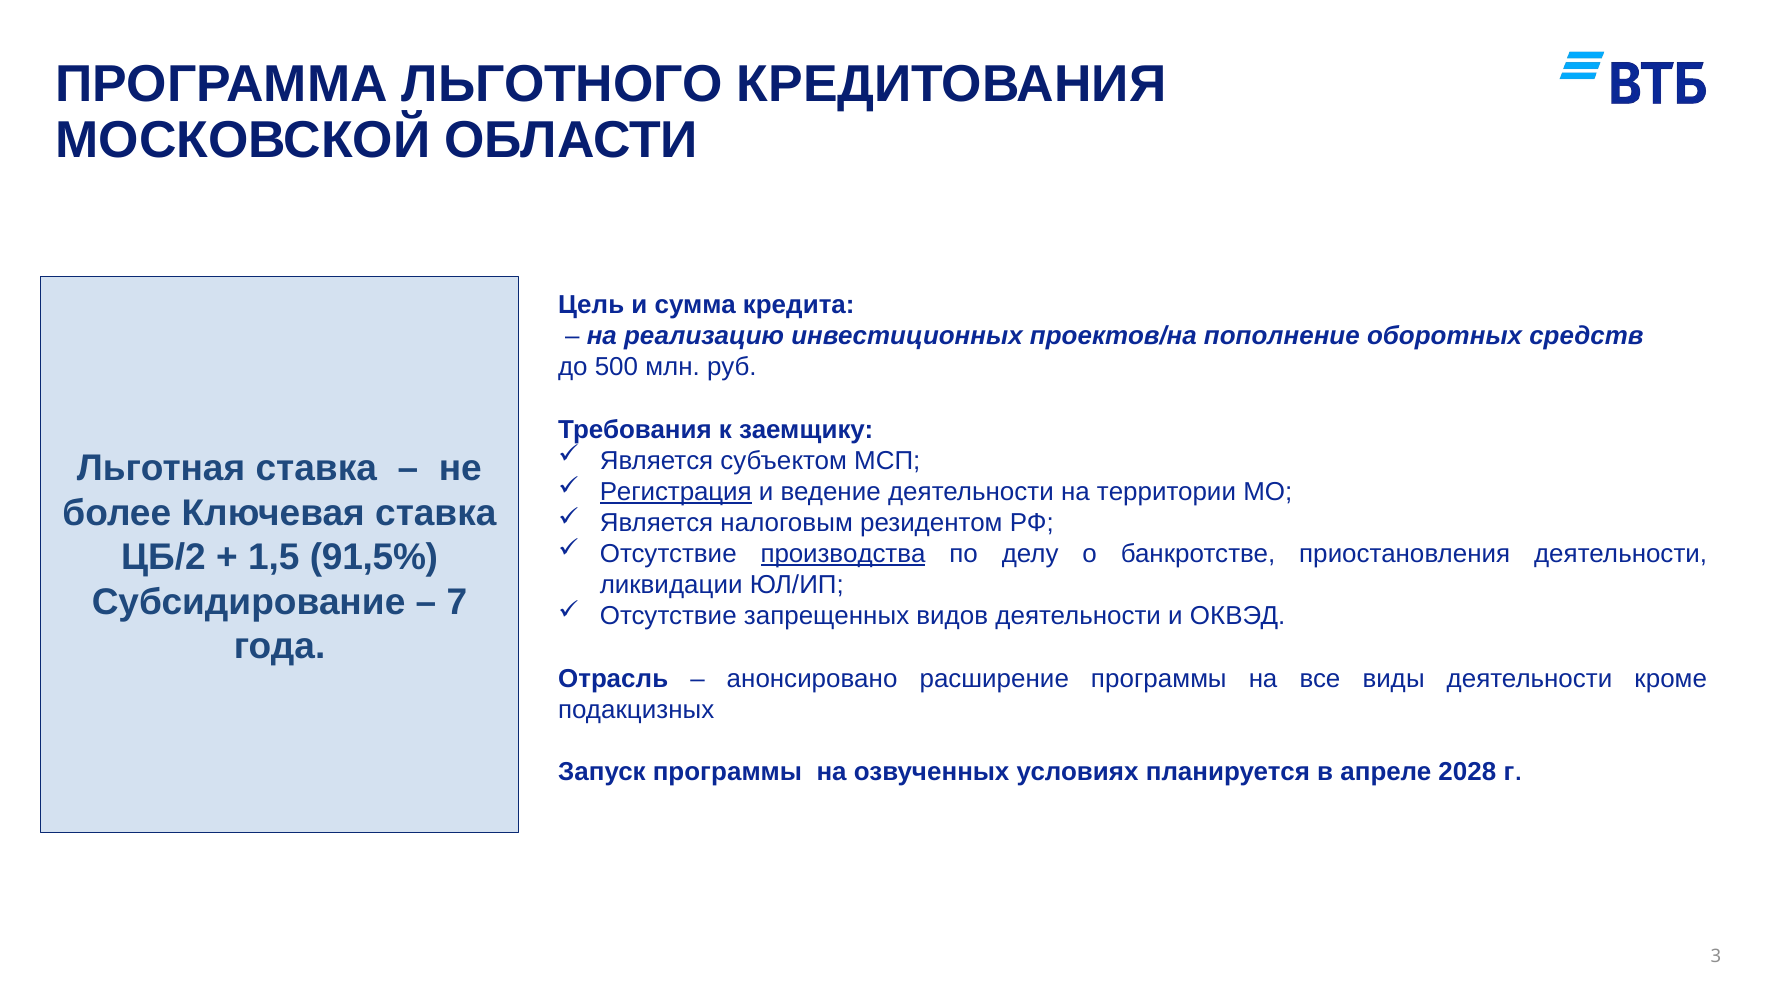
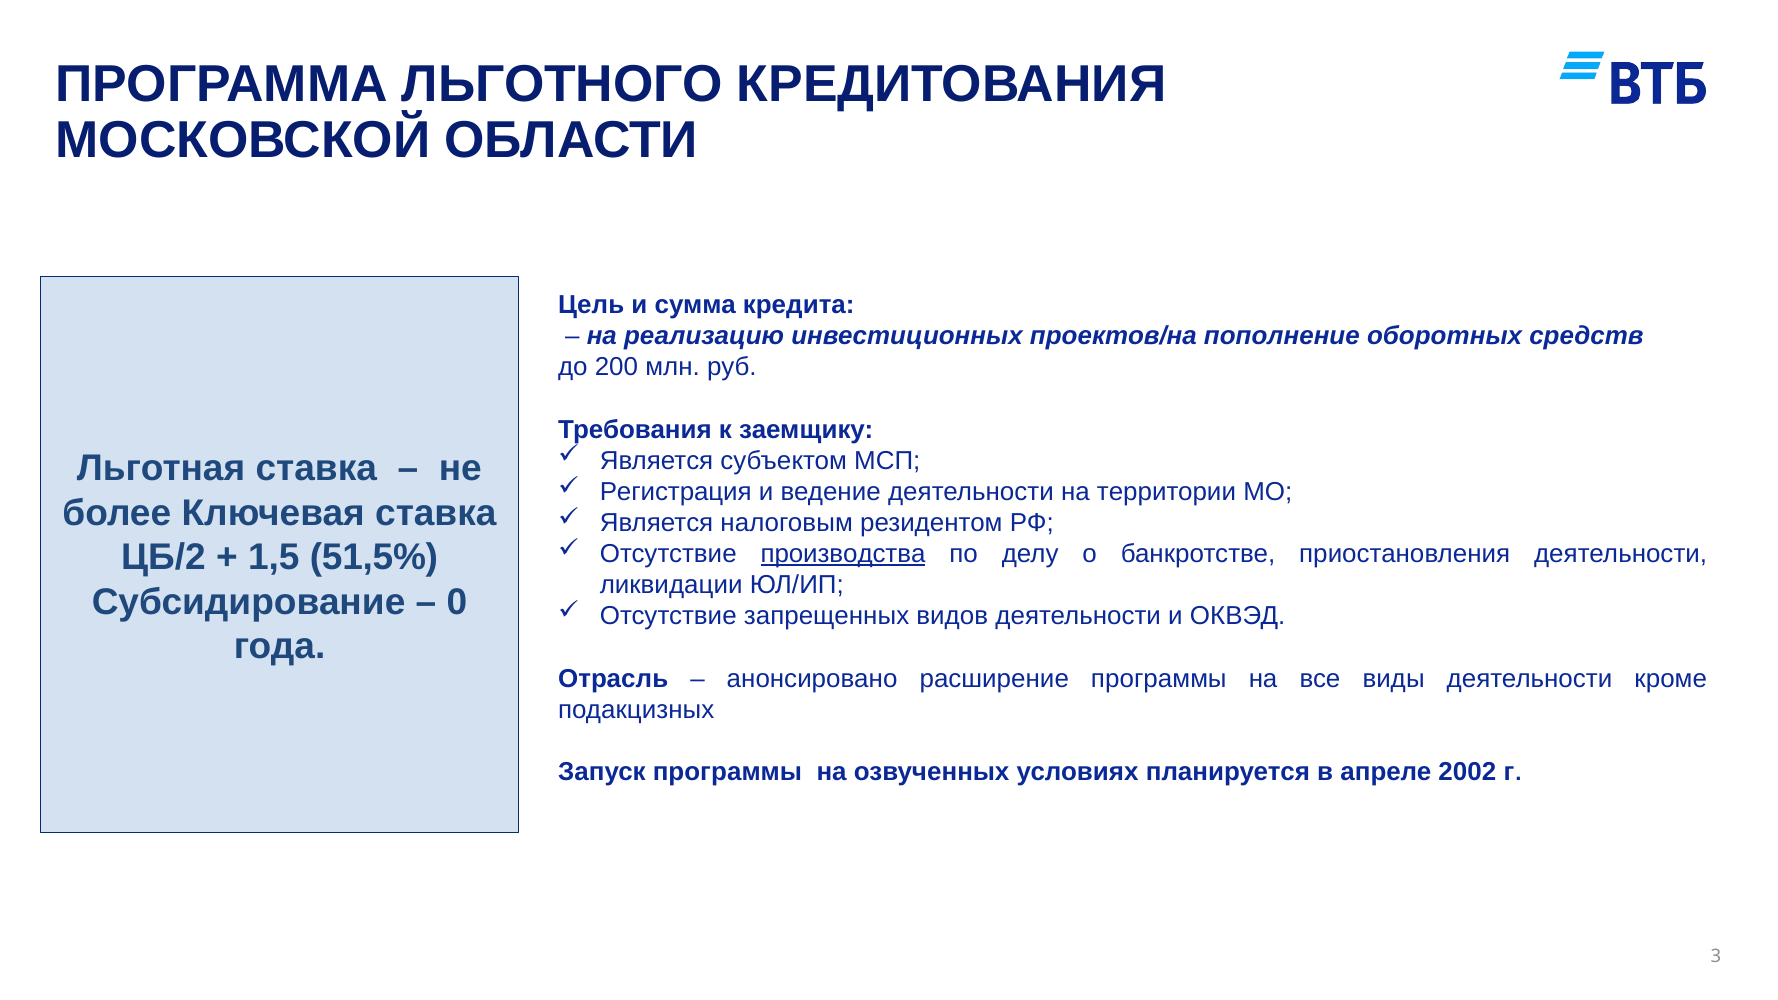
500: 500 -> 200 (616, 367)
Регистрация underline: present -> none (676, 492)
91,5%: 91,5% -> 51,5% (374, 557)
7: 7 -> 0 (457, 602)
2028: 2028 -> 2002 (1467, 772)
